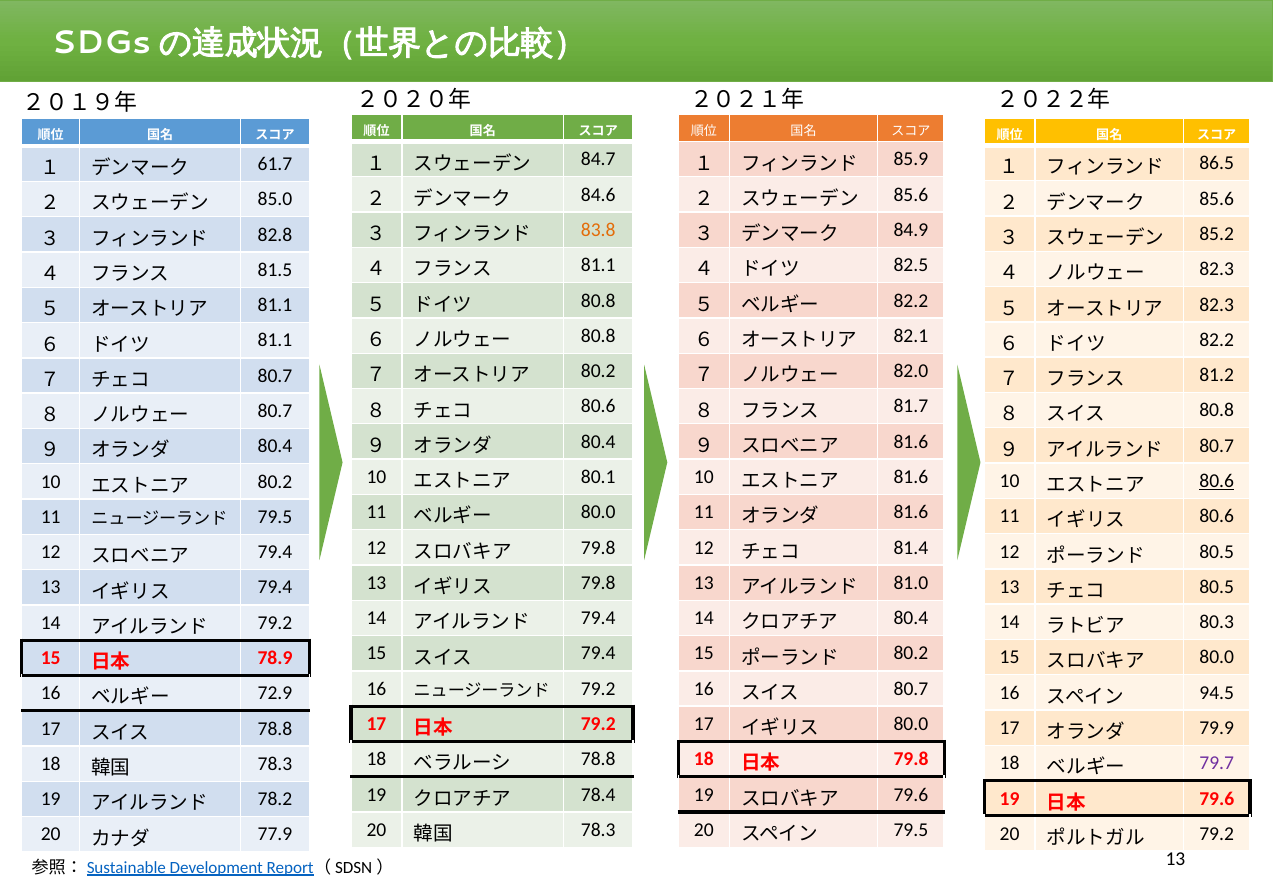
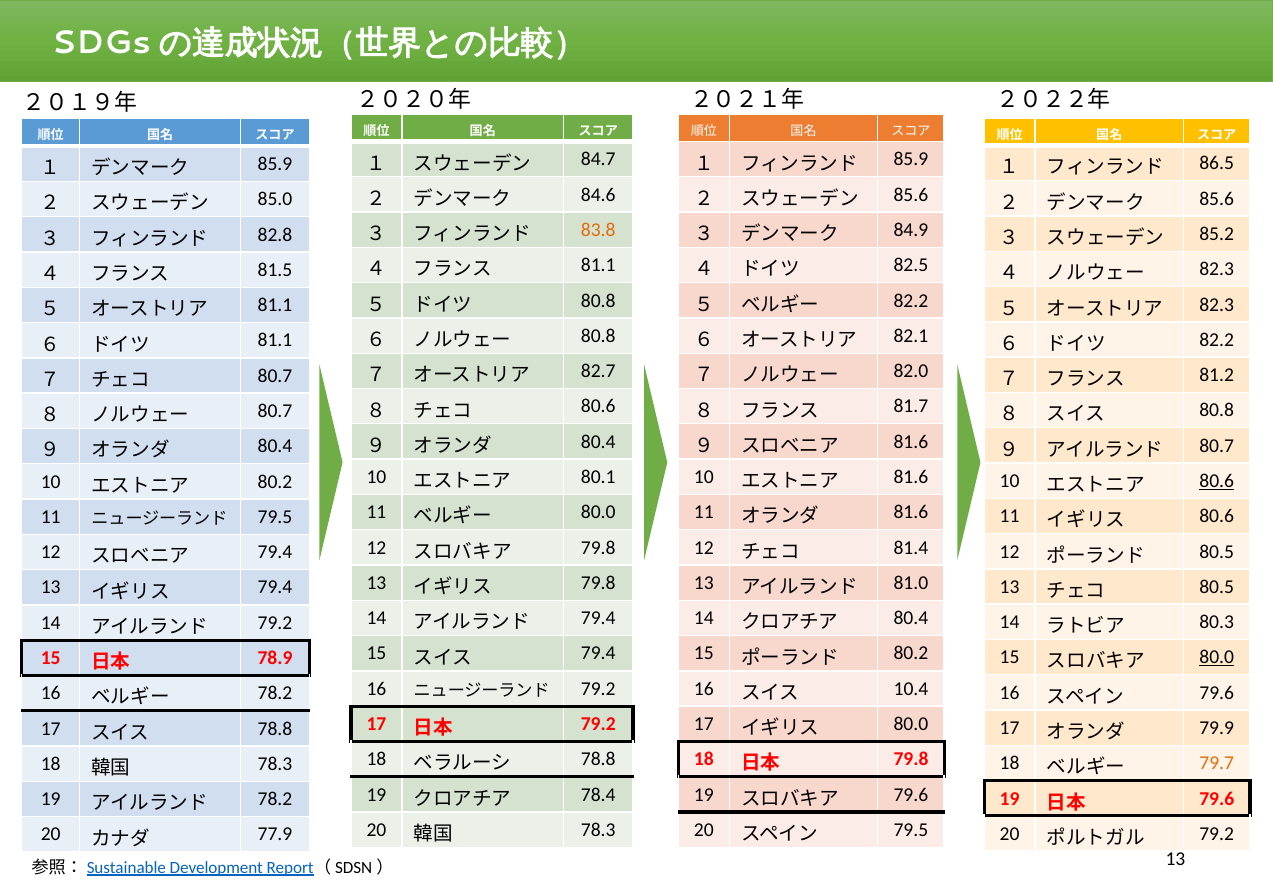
61.7: 61.7 -> 85.9 (275, 164)
80.2: 80.2 -> 82.7 (598, 371)
80.0 underline: none -> present (1217, 658)
80.7: 80.7 -> 10.4 (911, 689)
94.5: 94.5 -> 79.6 (1217, 693)
72.9: 72.9 -> 78.2 (275, 694)
79.7 colour: purple -> orange (1217, 764)
